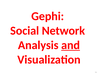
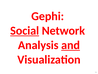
Social underline: none -> present (25, 30)
